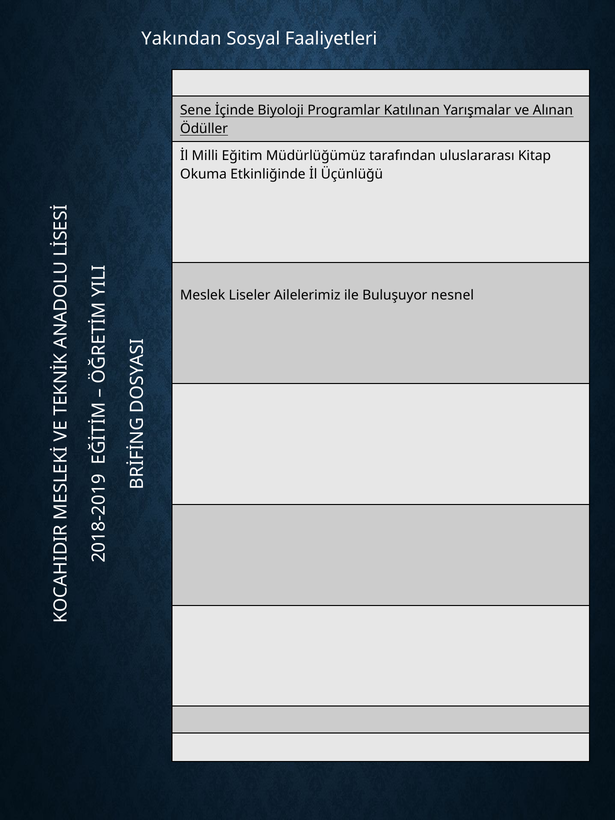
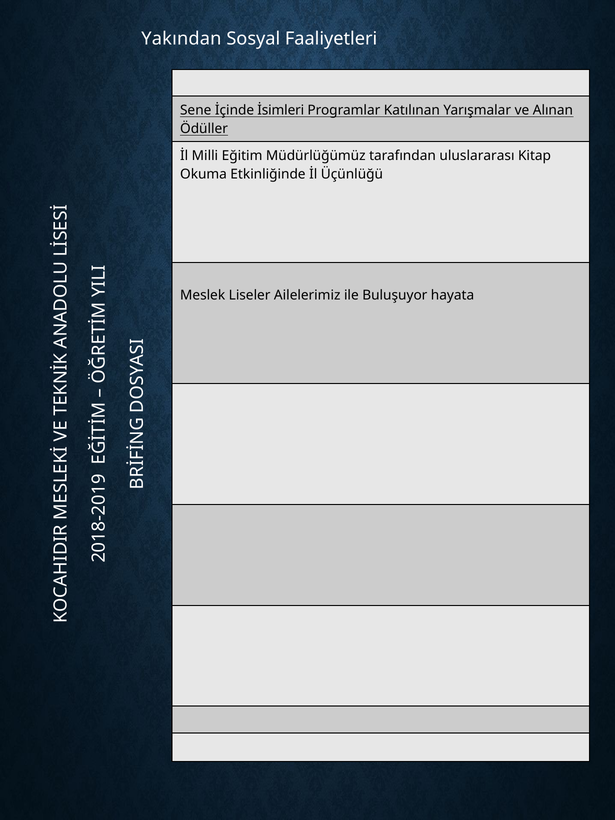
Biyoloji: Biyoloji -> İsimleri (281, 110)
nesnel: nesnel -> hayata (453, 295)
